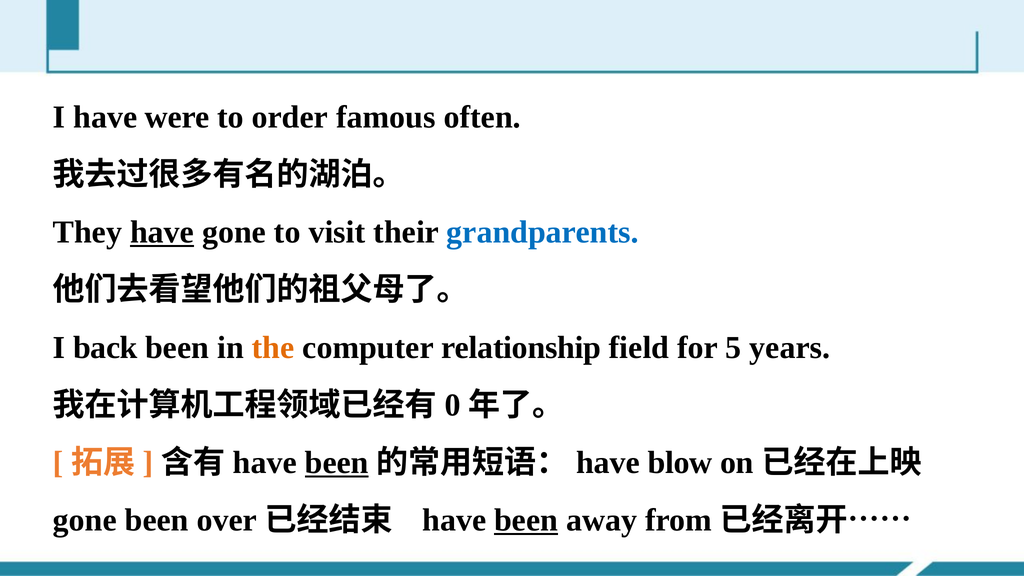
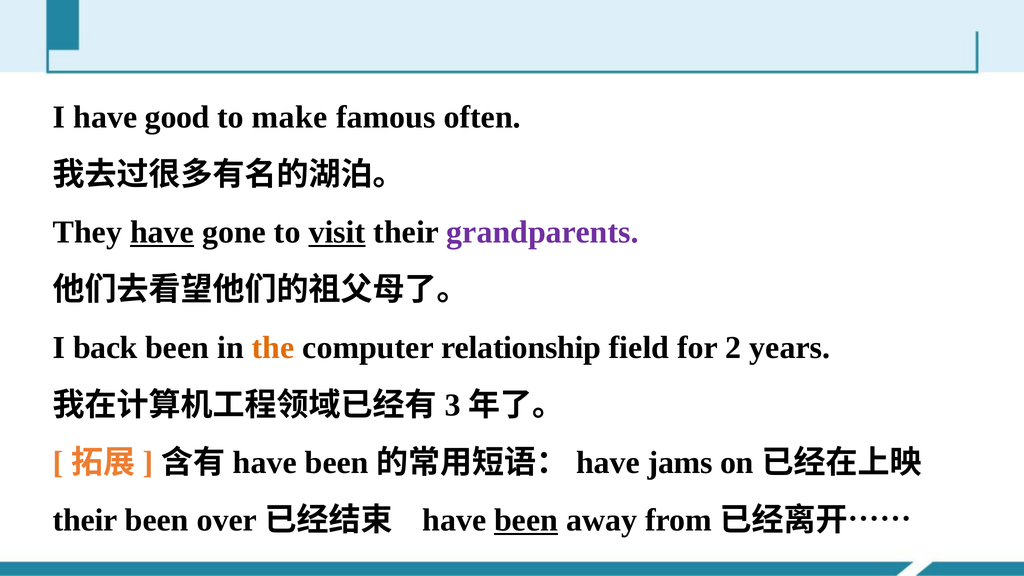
were: were -> good (177, 117)
order: order -> make (290, 117)
visit underline: none -> present (337, 232)
grandparents colour: blue -> purple (543, 232)
5: 5 -> 2 (733, 347)
0: 0 -> 3 (453, 405)
been underline: present -> none (337, 463)
blow: blow -> jams (680, 463)
gone: gone -> their (85, 520)
